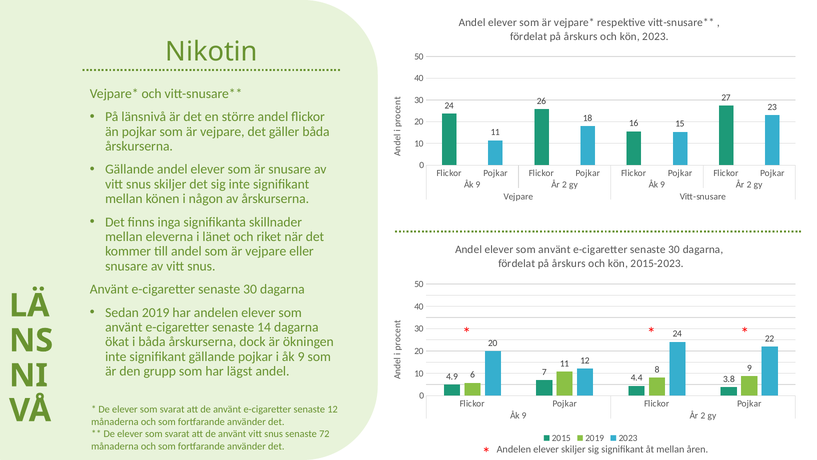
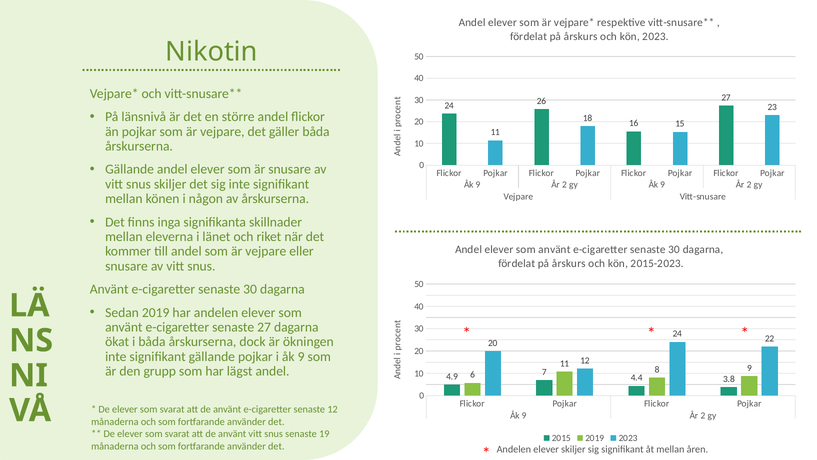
senaste 14: 14 -> 27 (264, 327)
72: 72 -> 19 (324, 434)
